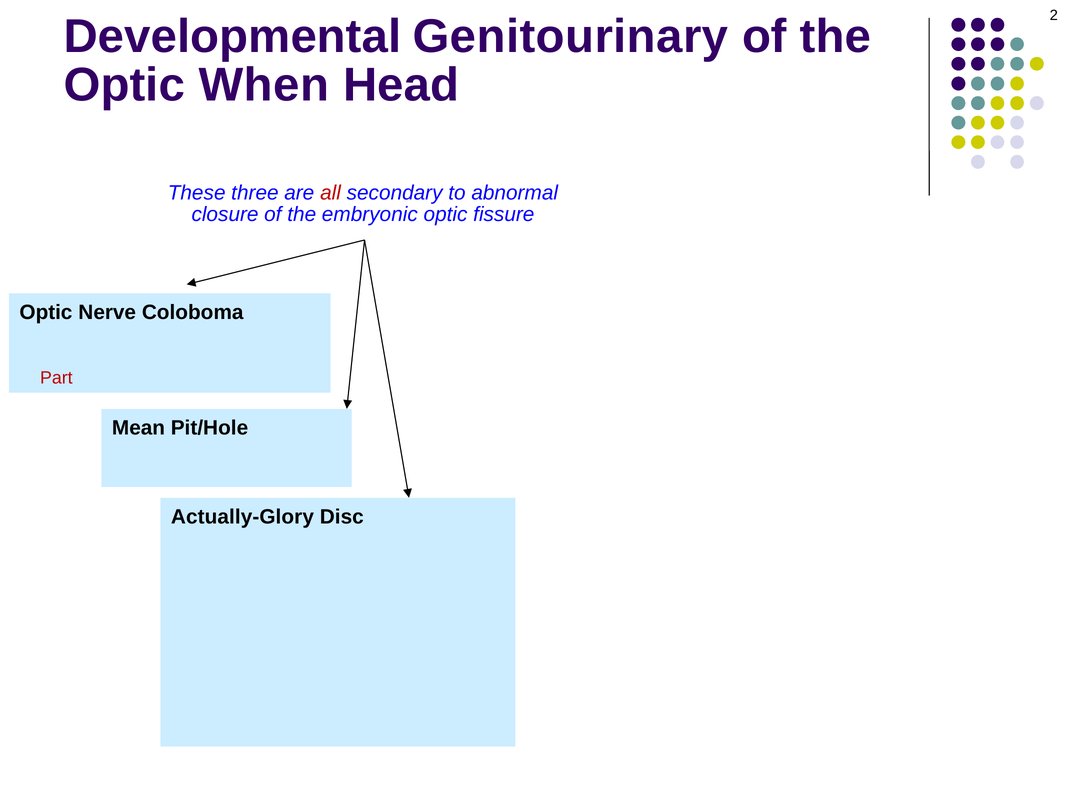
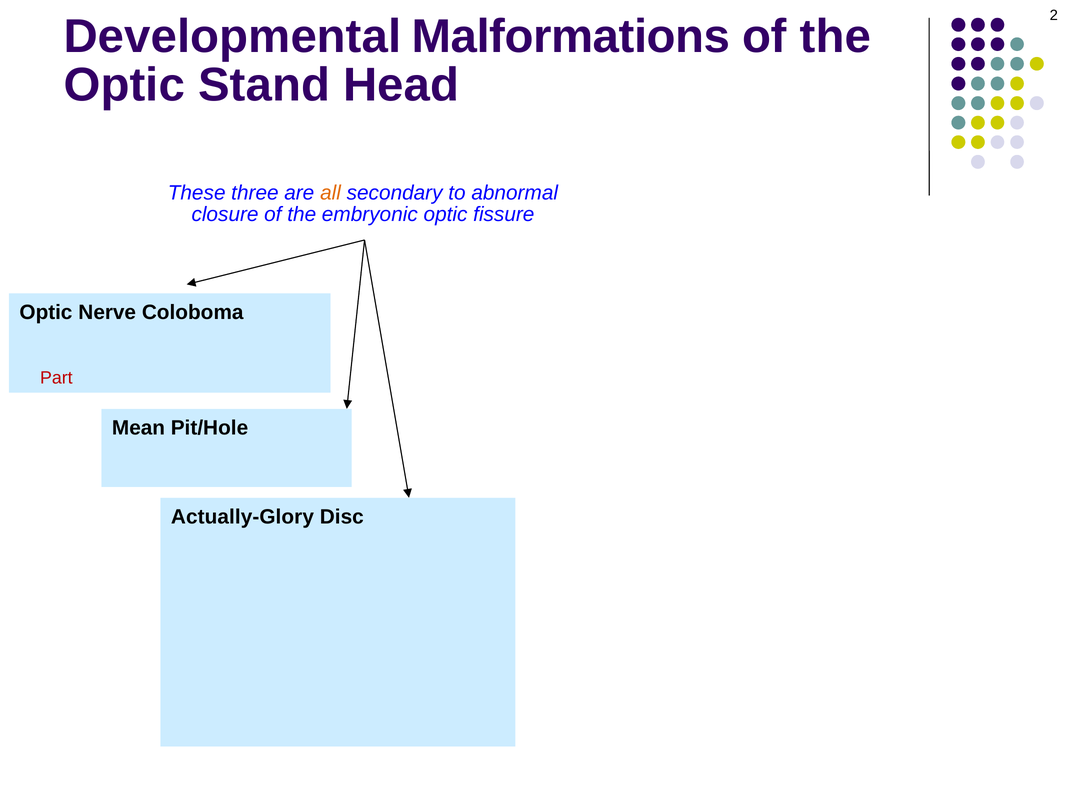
Genitourinary: Genitourinary -> Malformations (571, 37)
When: When -> Stand (264, 85)
all colour: red -> orange (331, 193)
